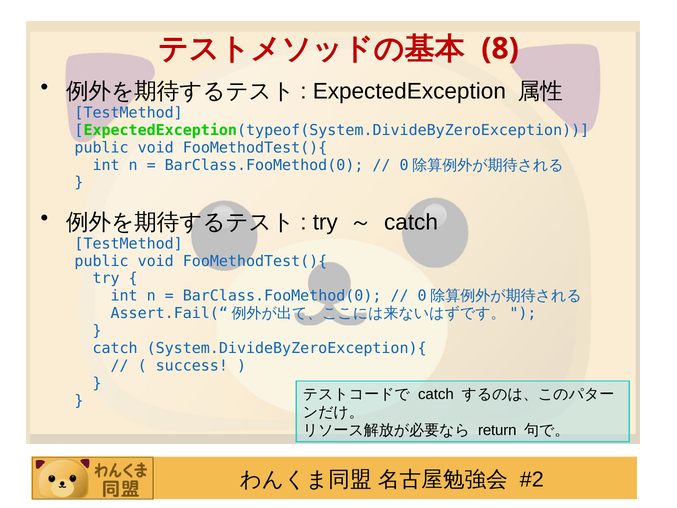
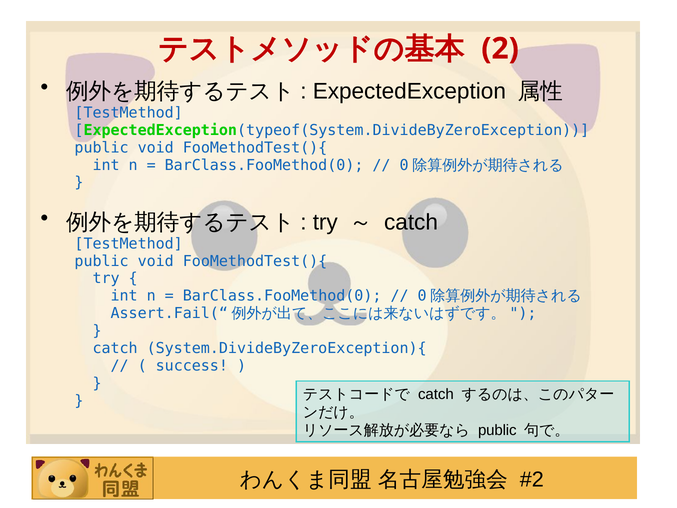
8: 8 -> 2 (500, 49)
return: return -> public (497, 430)
